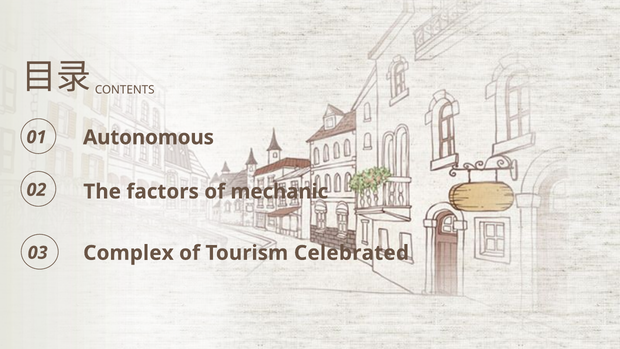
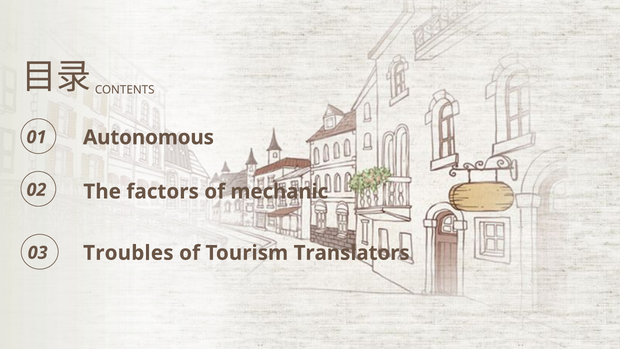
Complex: Complex -> Troubles (128, 253)
Celebrated: Celebrated -> Translators (352, 253)
